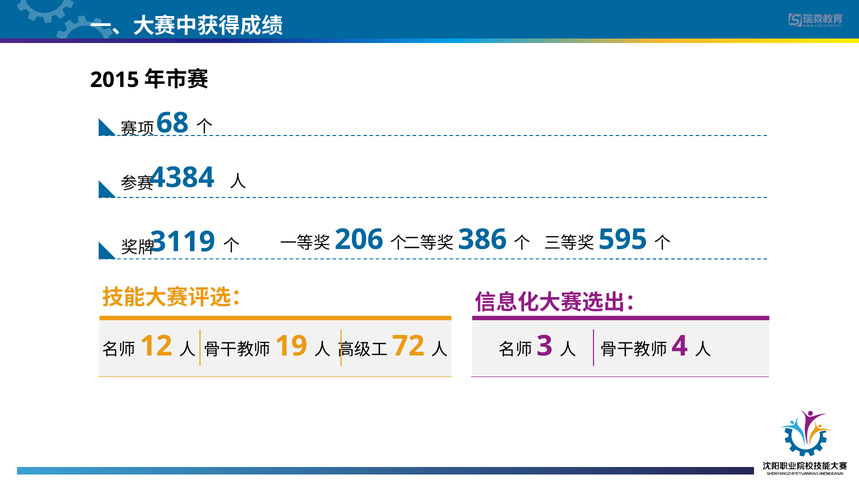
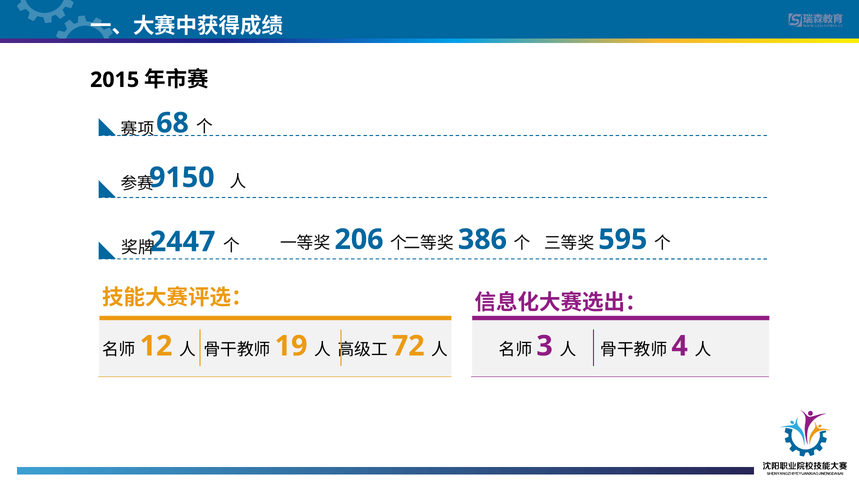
4384: 4384 -> 9150 (182, 178)
3119: 3119 -> 2447 (183, 242)
